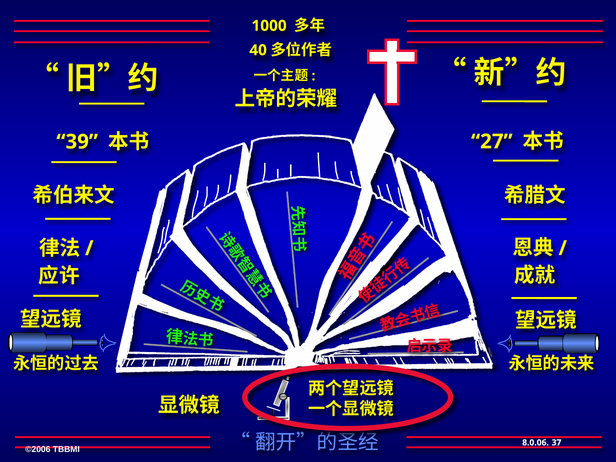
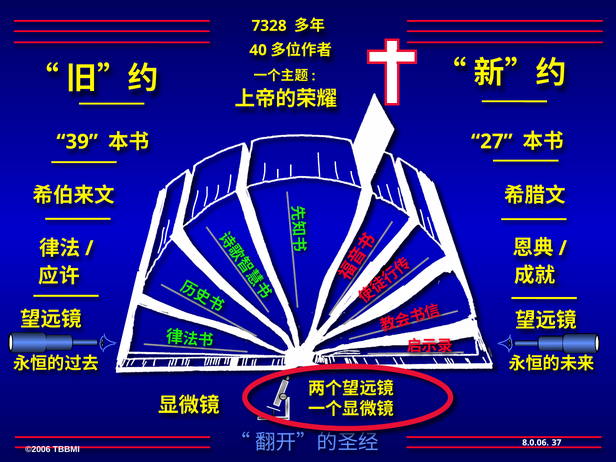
1000: 1000 -> 7328 (269, 26)
